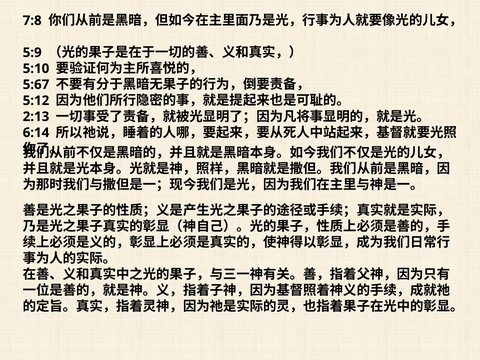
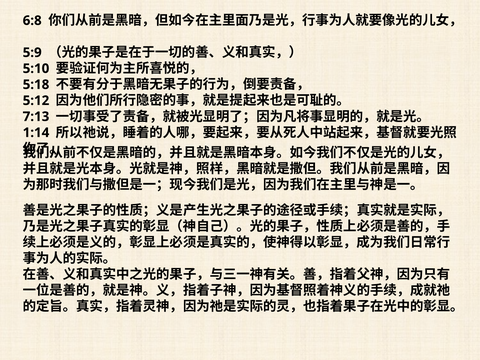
7:8: 7:8 -> 6:8 (32, 21)
5:67: 5:67 -> 5:18 (36, 85)
2:13: 2:13 -> 7:13 (36, 117)
6:14: 6:14 -> 1:14 (36, 133)
